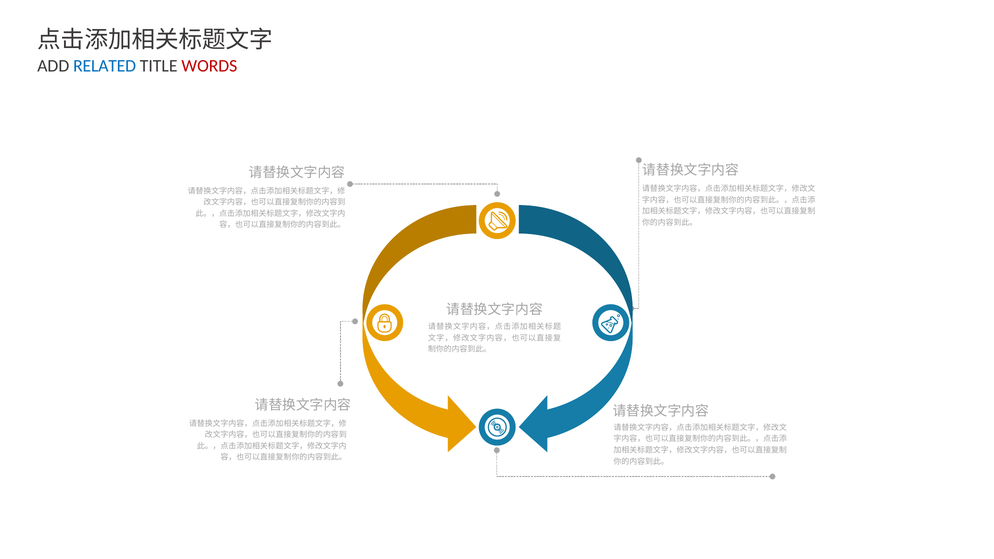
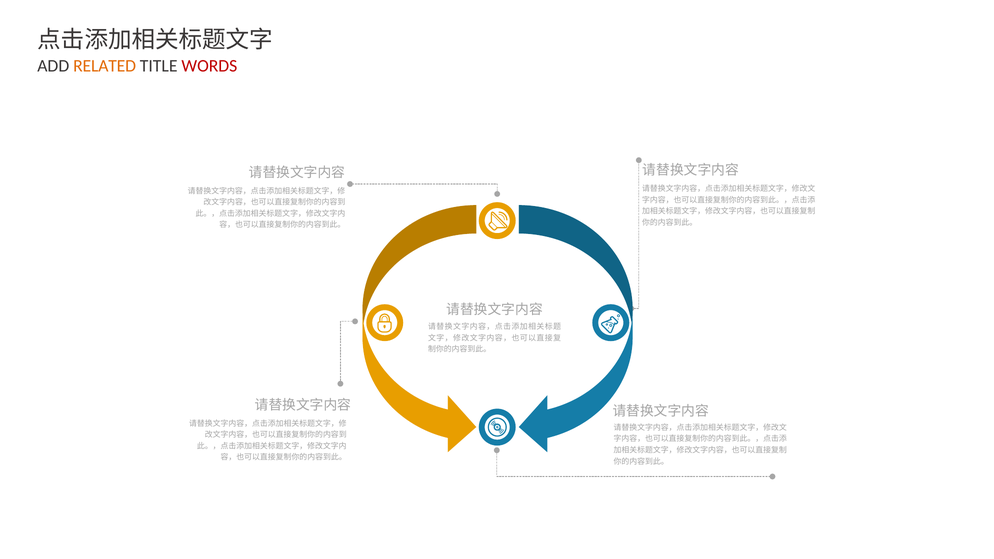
RELATED colour: blue -> orange (105, 66)
